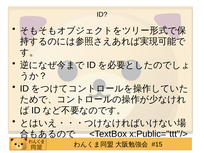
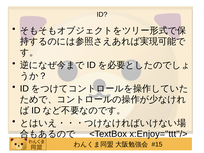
x:Public="ttt"/>: x:Public="ttt"/> -> x:Enjoy="ttt"/> (159, 134)
